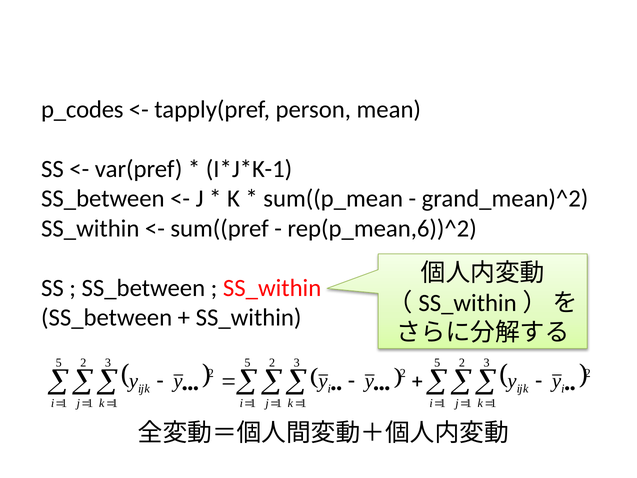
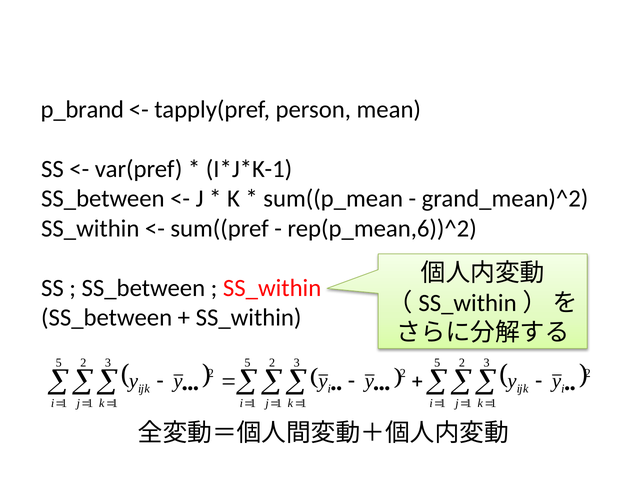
p_codes: p_codes -> p_brand (82, 109)
